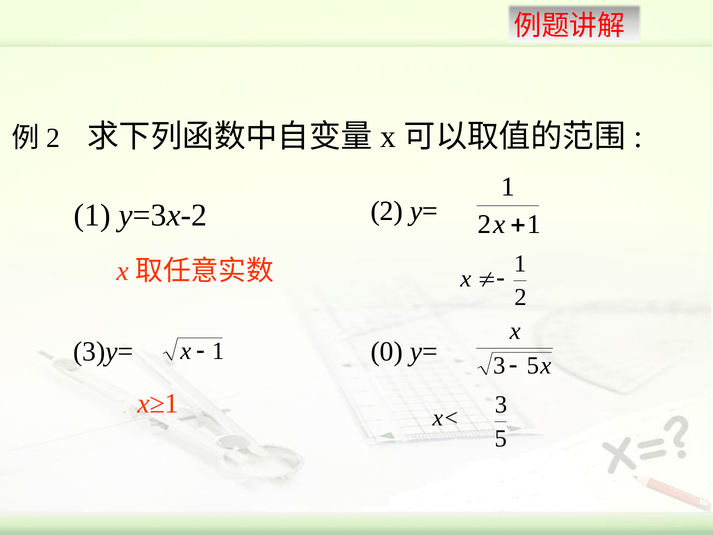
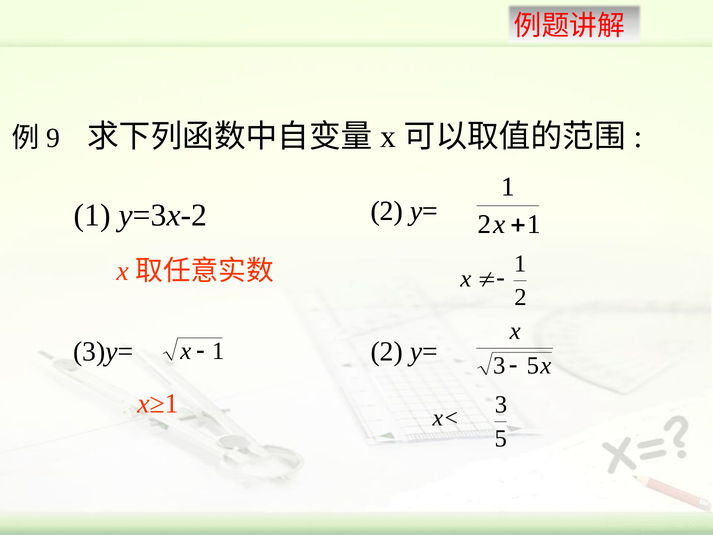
2: 2 -> 9 (53, 138)
0: 0 -> 2 (387, 351)
